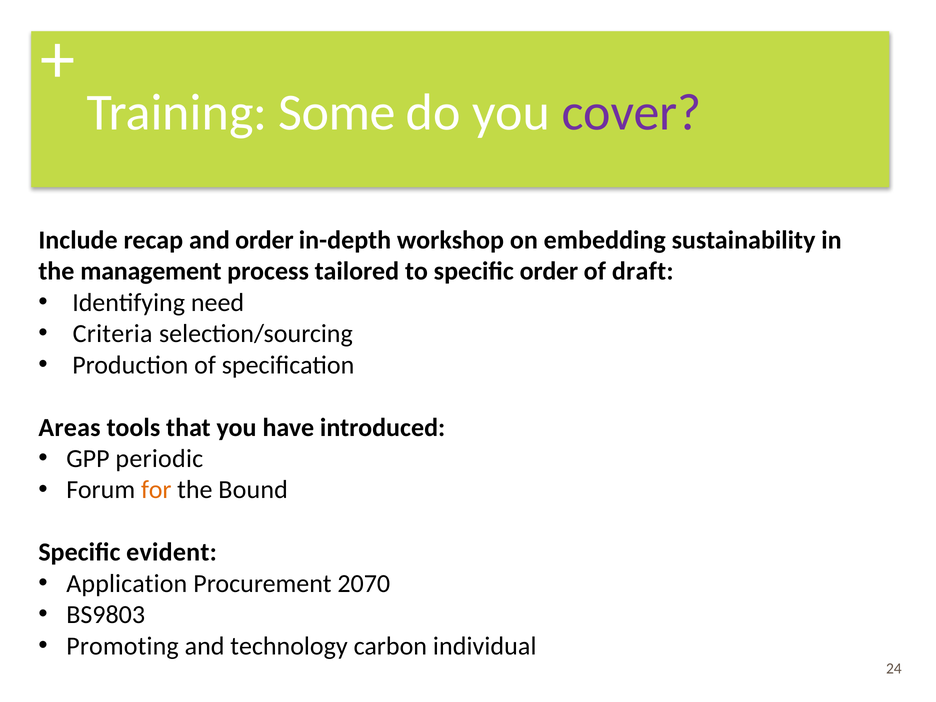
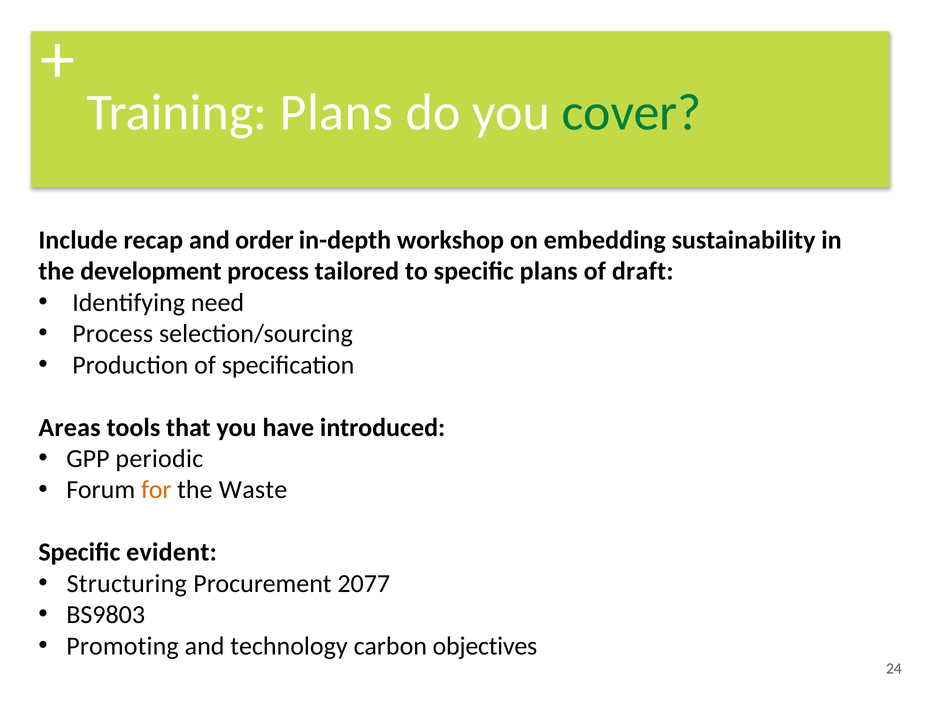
Training Some: Some -> Plans (336, 113)
cover colour: purple -> green (632, 113)
management: management -> development (151, 271)
specific order: order -> plans (549, 271)
Criteria: Criteria -> Process (113, 334)
Bound: Bound -> Waste (253, 490)
Application: Application -> Structuring (127, 584)
2070: 2070 -> 2077 (364, 584)
individual: individual -> objectives (485, 646)
